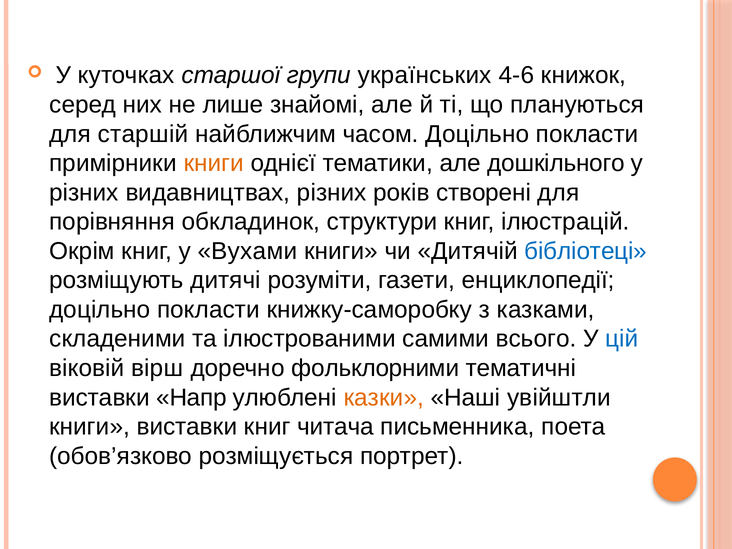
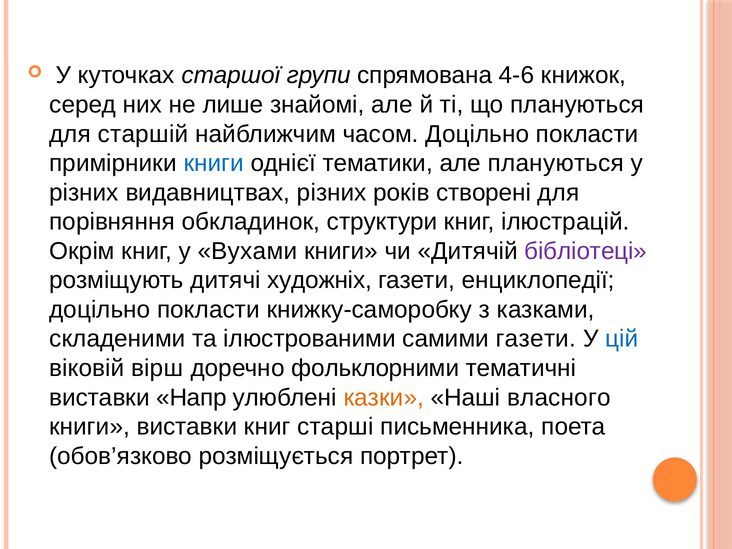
українських: українських -> спрямована (425, 75)
книги colour: orange -> blue (214, 163)
але дошкільного: дошкільного -> плануються (556, 163)
бібліотеці colour: blue -> purple (586, 251)
розуміти: розуміти -> художніх (320, 280)
самими всього: всього -> газети (536, 339)
увійштли: увійштли -> власного (559, 397)
читача: читача -> старші (335, 427)
